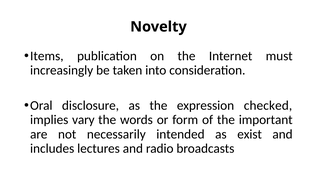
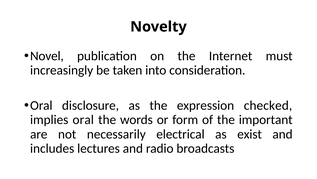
Items: Items -> Novel (47, 56)
implies vary: vary -> oral (83, 119)
intended: intended -> electrical (180, 134)
